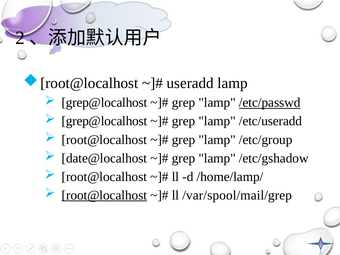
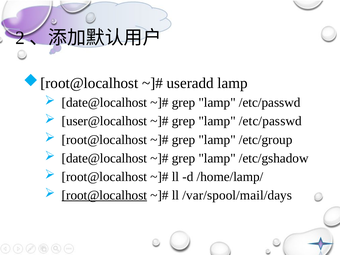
grep@localhost: grep@localhost -> date@localhost (104, 103)
/etc/passwd underline: present -> none (270, 103)
grep@localhost: grep@localhost -> user@localhost (104, 121)
/etc/useradd: /etc/useradd -> /etc/passwd (270, 121)
/var/spool/mail/grep: /var/spool/mail/grep -> /var/spool/mail/days (237, 195)
